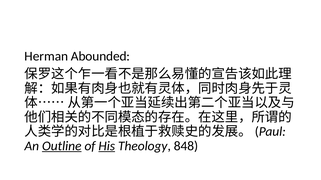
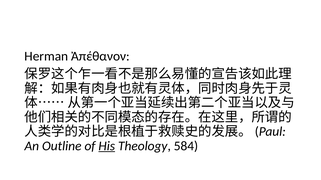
Abounded: Abounded -> Ἀπέθανον (100, 56)
Outline underline: present -> none (62, 146)
848: 848 -> 584 (186, 146)
